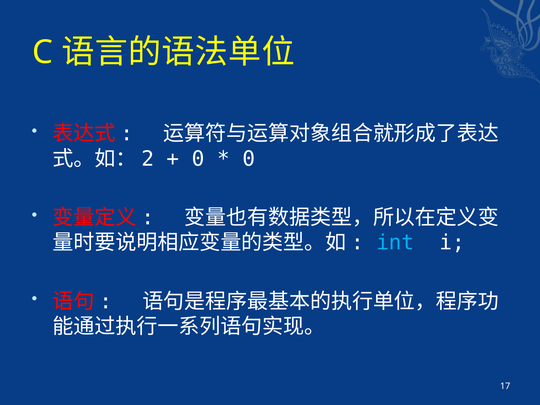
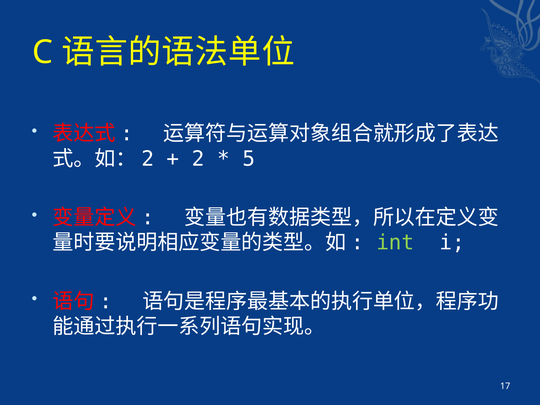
0: 0 -> 2 (198, 159)
0: 0 -> 5 (249, 159)
int colour: light blue -> light green (395, 243)
